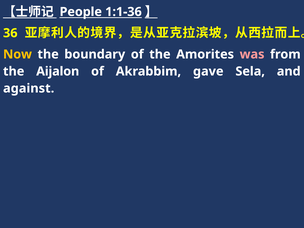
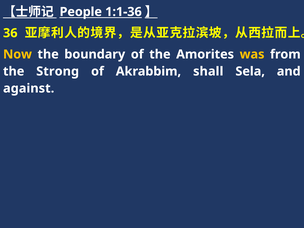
was colour: pink -> yellow (252, 54)
Aijalon: Aijalon -> Strong (58, 71)
gave: gave -> shall (208, 71)
